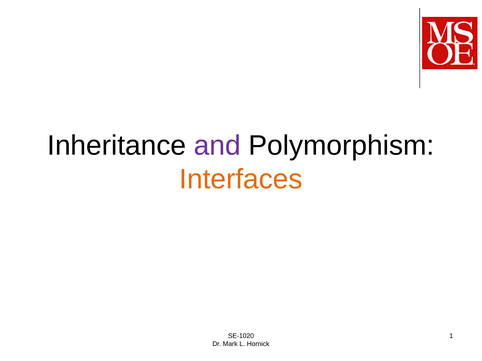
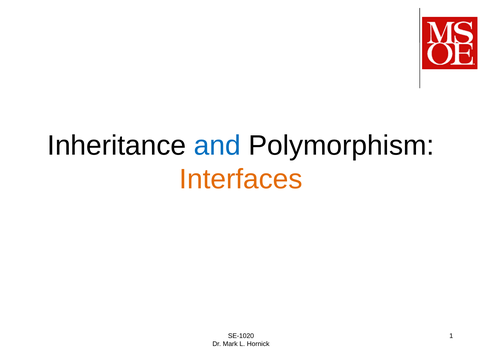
and colour: purple -> blue (217, 146)
